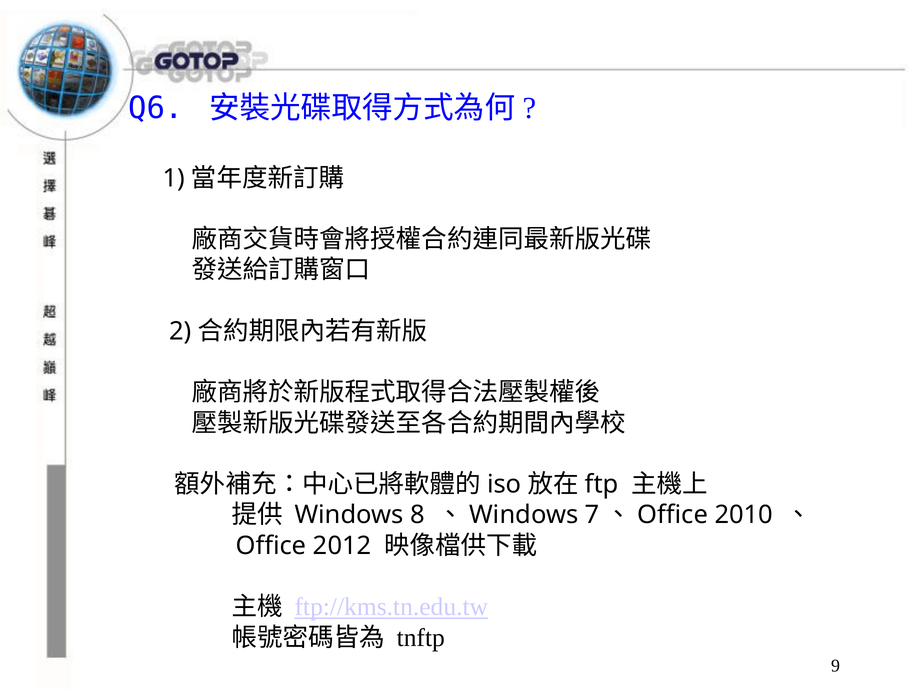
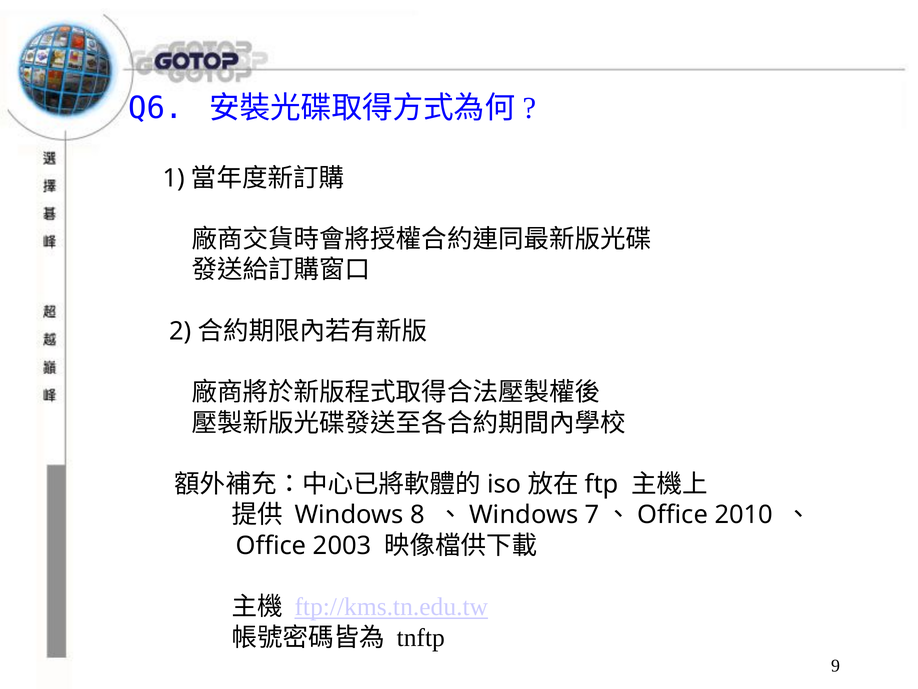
2012: 2012 -> 2003 (342, 545)
